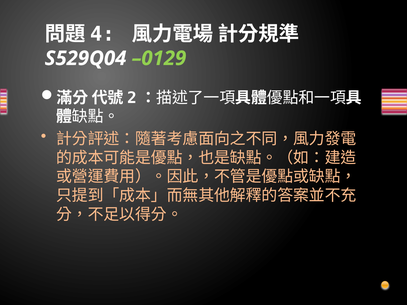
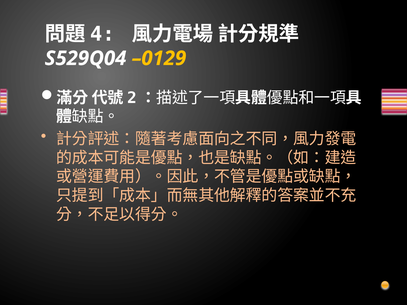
–0129 colour: light green -> yellow (159, 58)
